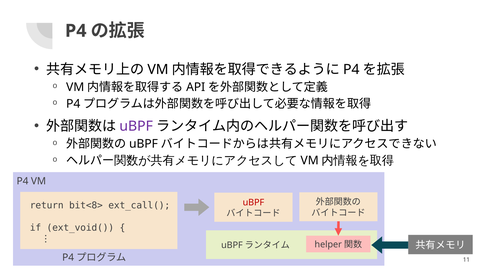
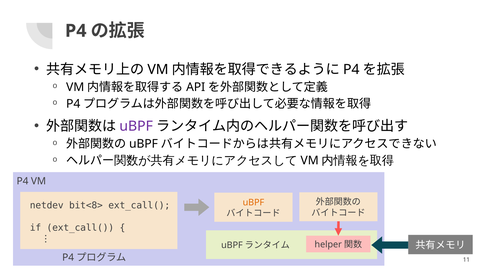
uBPF colour: red -> orange (253, 202)
return: return -> netdev (47, 205)
if ext_void(: ext_void( -> ext_call( (80, 227)
